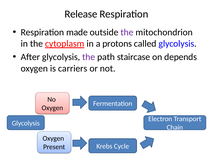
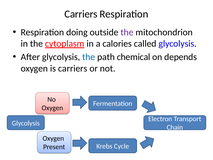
Release: Release -> Carriers (81, 14)
made: made -> doing (77, 32)
protons: protons -> calories (117, 44)
the colour: purple -> blue (89, 57)
staircase: staircase -> chemical (134, 57)
